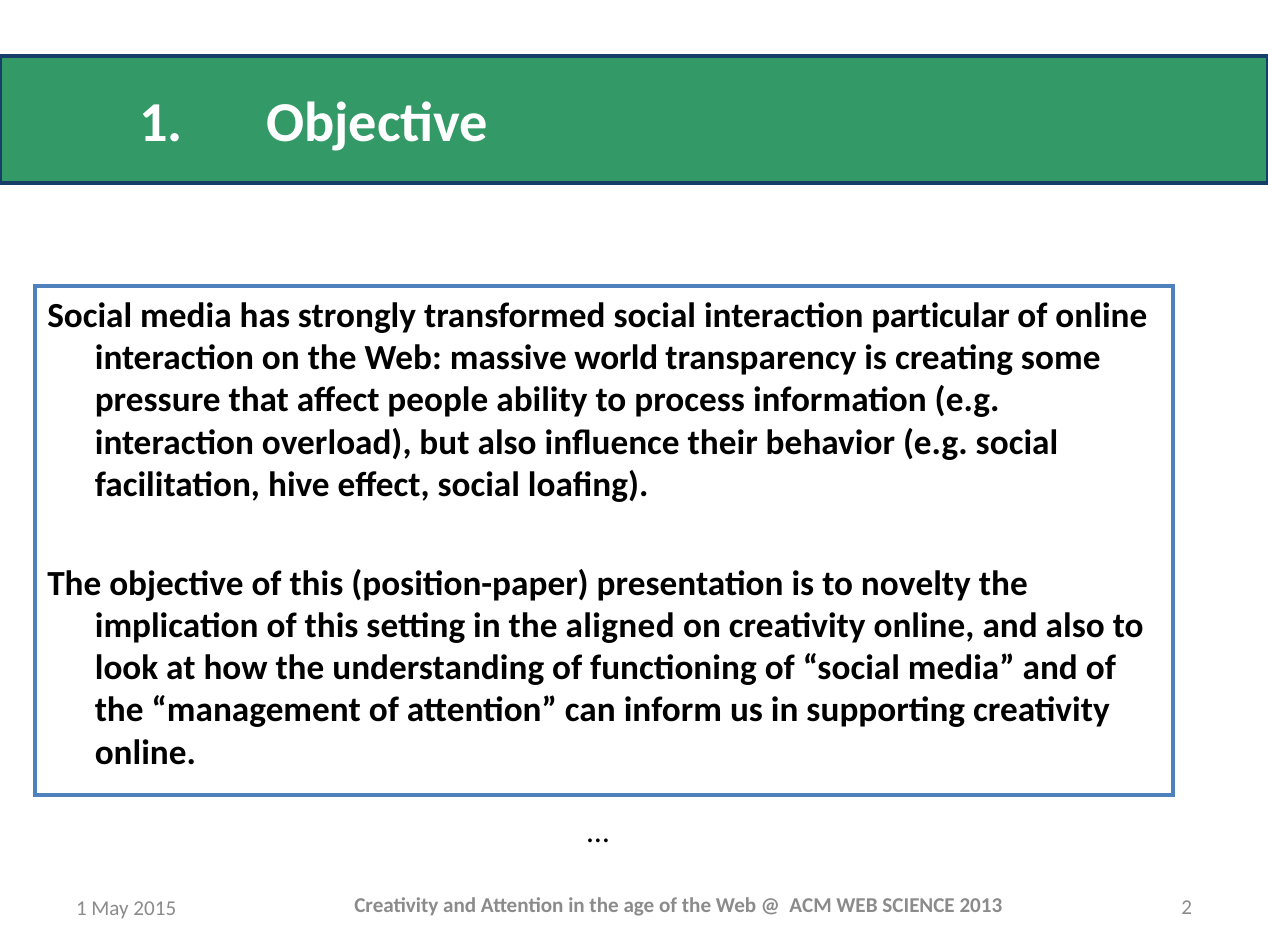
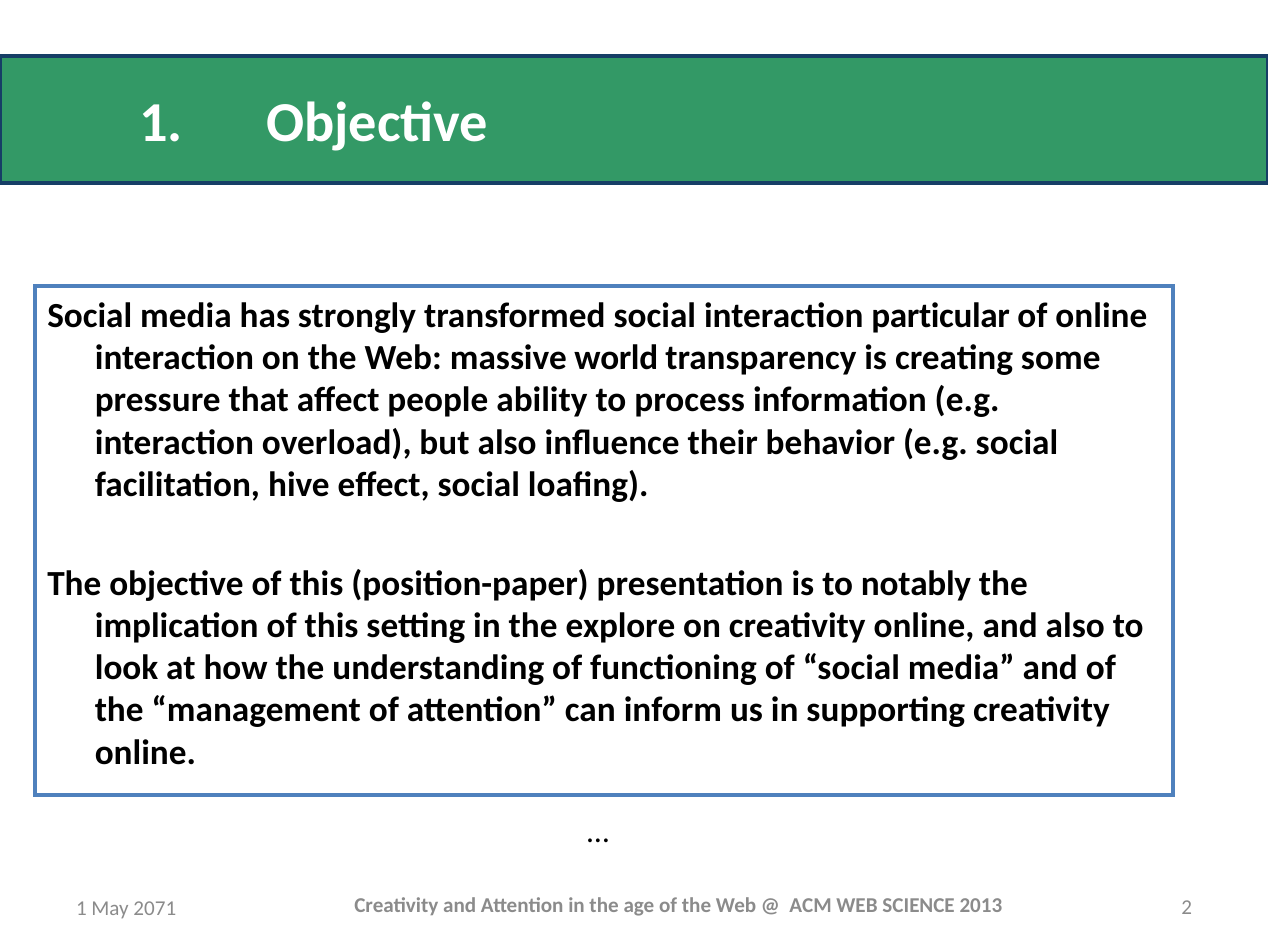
novelty: novelty -> notably (916, 583)
aligned: aligned -> explore (620, 626)
2015: 2015 -> 2071 (155, 908)
